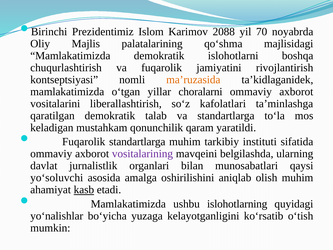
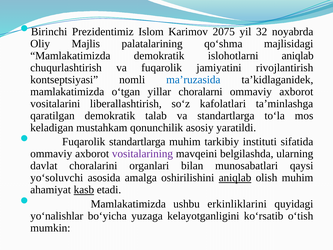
2088: 2088 -> 2075 (224, 32)
70: 70 -> 32 (262, 32)
islohotlarni boshqa: boshqa -> aniqlab (298, 56)
ma’ruzasida colour: orange -> blue (193, 80)
qaram: qaram -> asosiy (200, 128)
jurnalistlik: jurnalistlik -> choralarini (93, 166)
aniqlab underline: none -> present (235, 178)
islohotlarning: islohotlarning -> erkinliklarini (237, 204)
